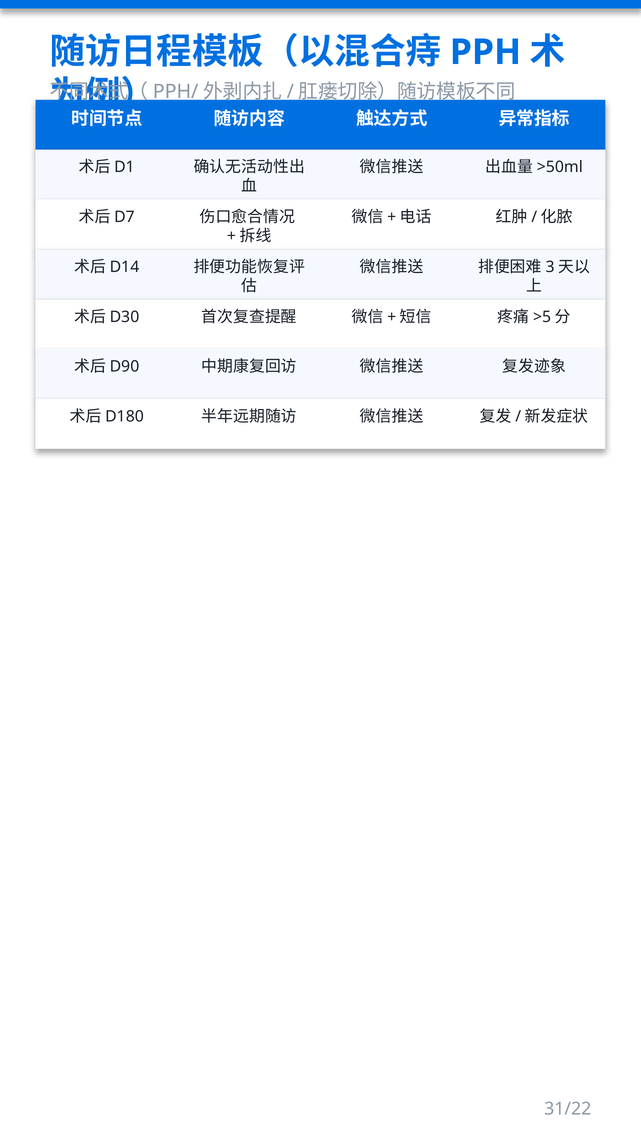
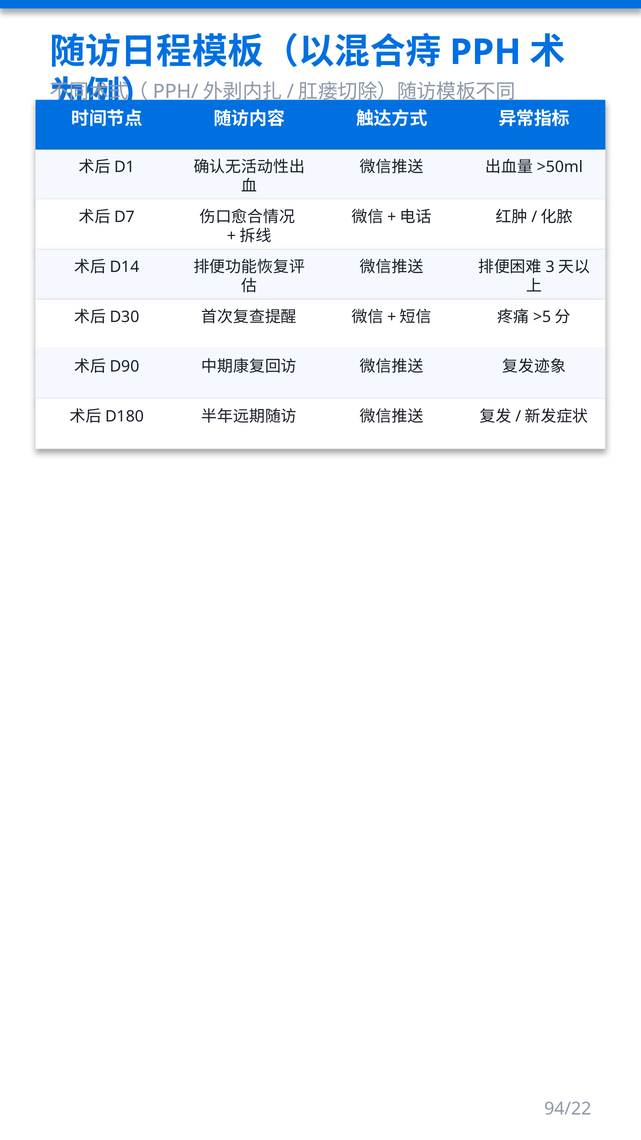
31/22: 31/22 -> 94/22 (568, 1109)
